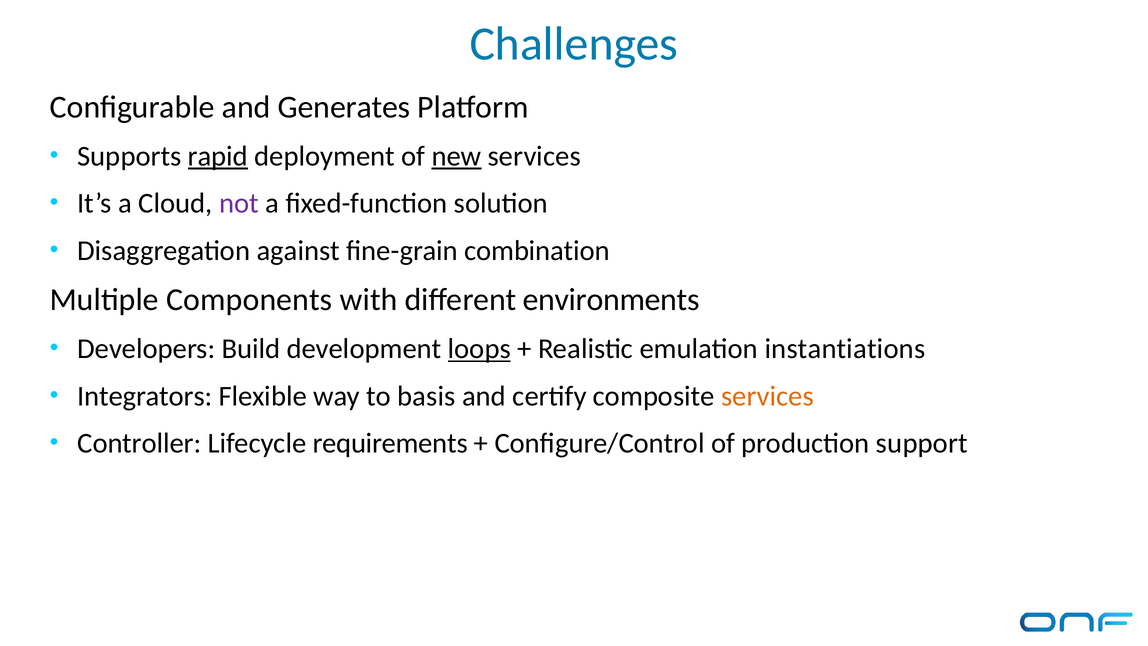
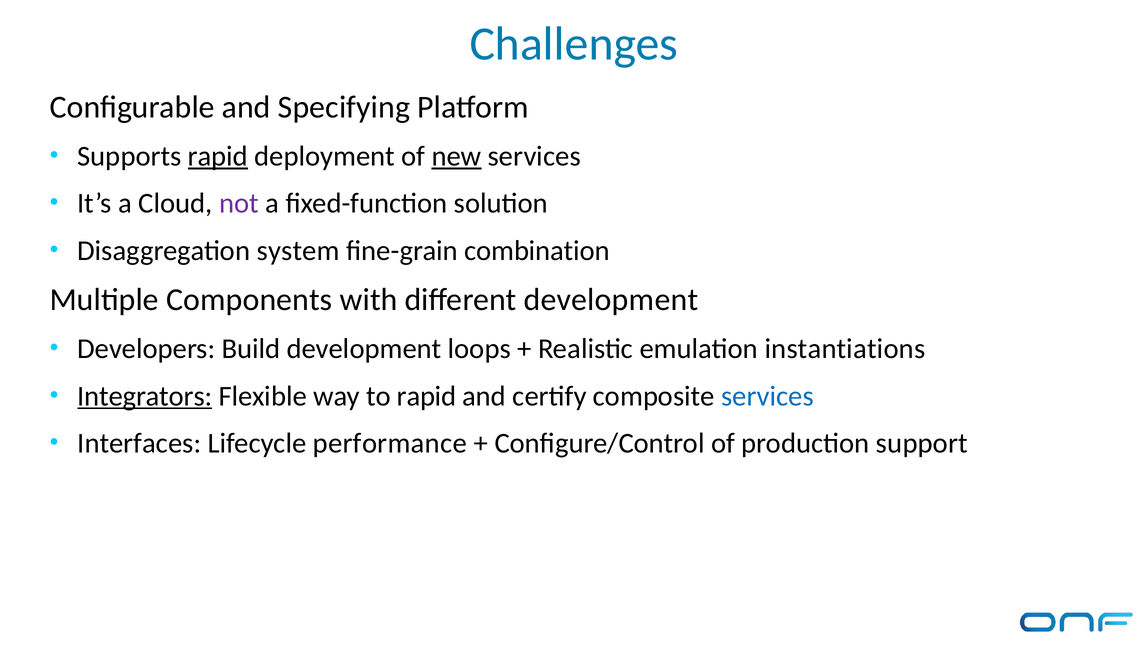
Generates: Generates -> Specifying (344, 107)
against: against -> system (298, 250)
different environments: environments -> development (611, 300)
loops underline: present -> none (479, 349)
Integrators underline: none -> present (145, 396)
to basis: basis -> rapid (427, 396)
services colour: orange -> blue (767, 396)
Controller: Controller -> Interfaces (139, 443)
requirements: requirements -> performance (390, 443)
